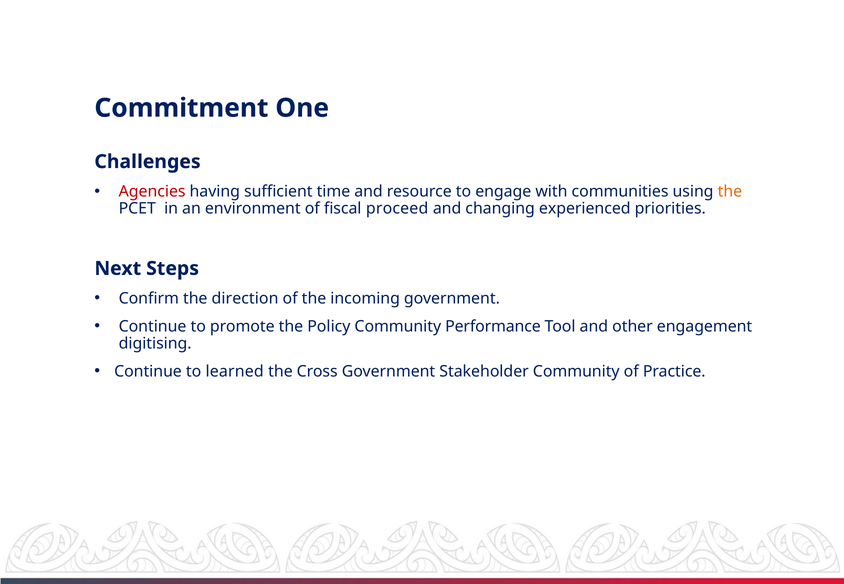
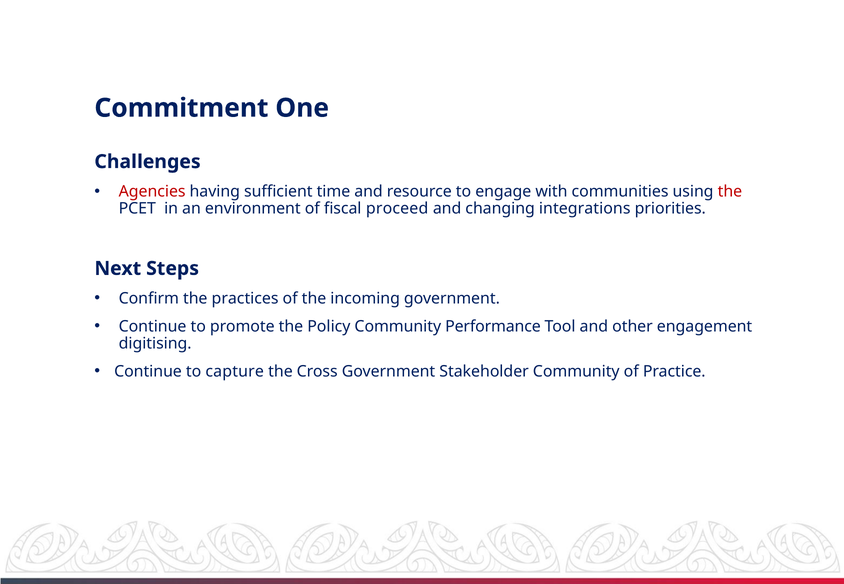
the colour: orange -> red (730, 192)
experienced: experienced -> integrations (585, 209)
direction: direction -> practices (245, 298)
learned: learned -> capture (235, 371)
